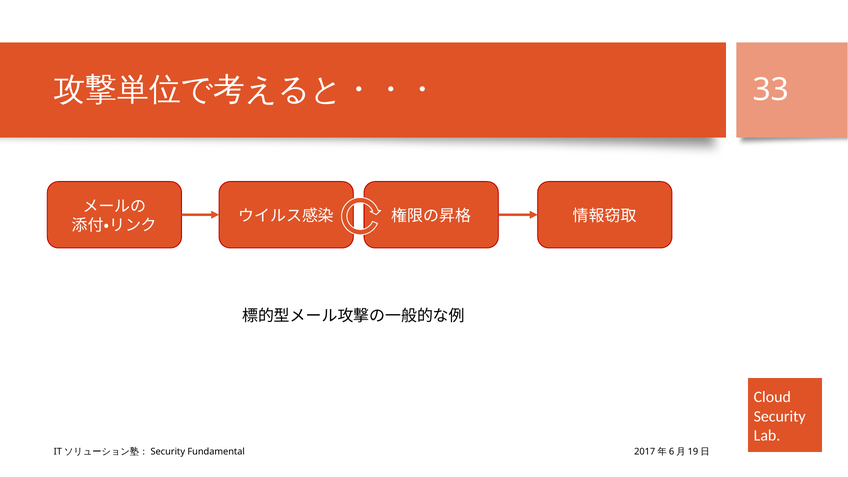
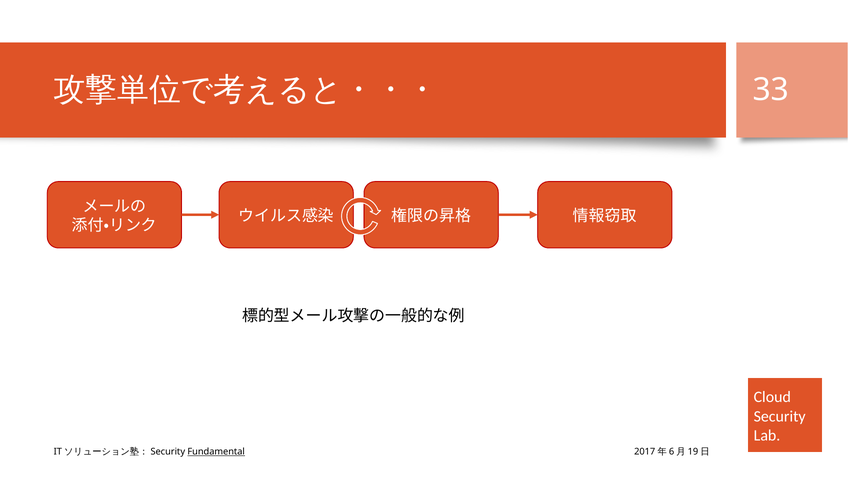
Fundamental underline: none -> present (216, 452)
